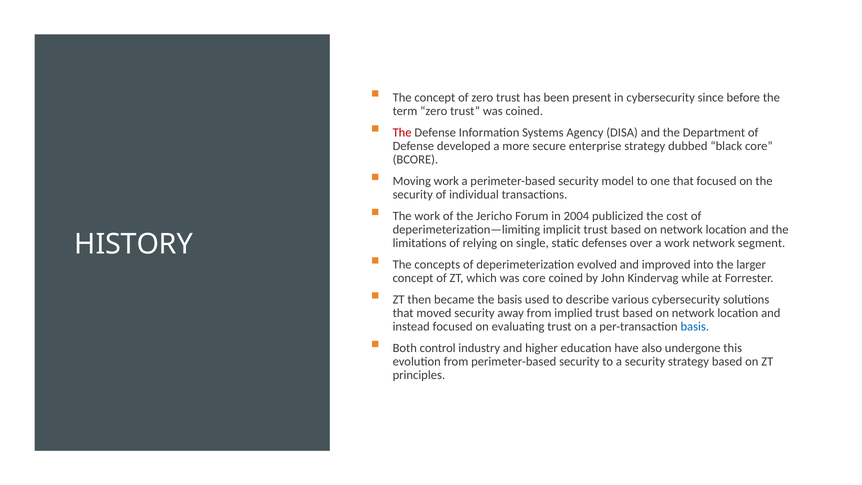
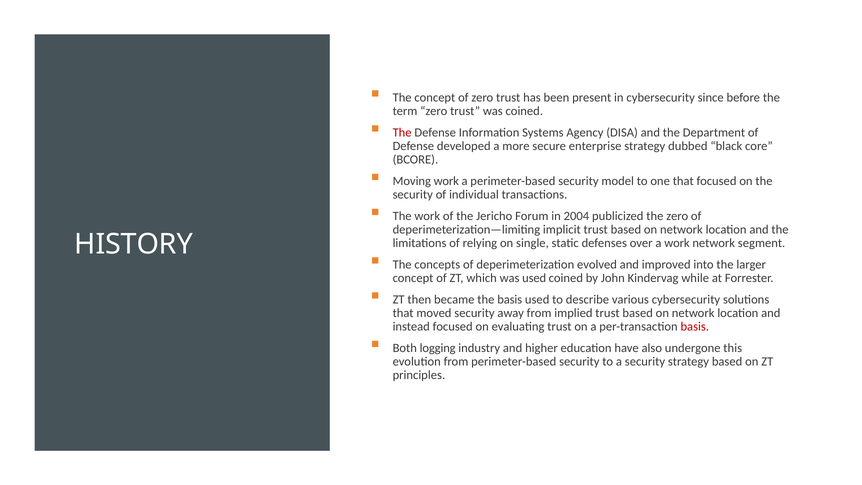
the cost: cost -> zero (677, 216)
was core: core -> used (534, 278)
basis colour: blue -> red (695, 327)
control: control -> logging (438, 348)
